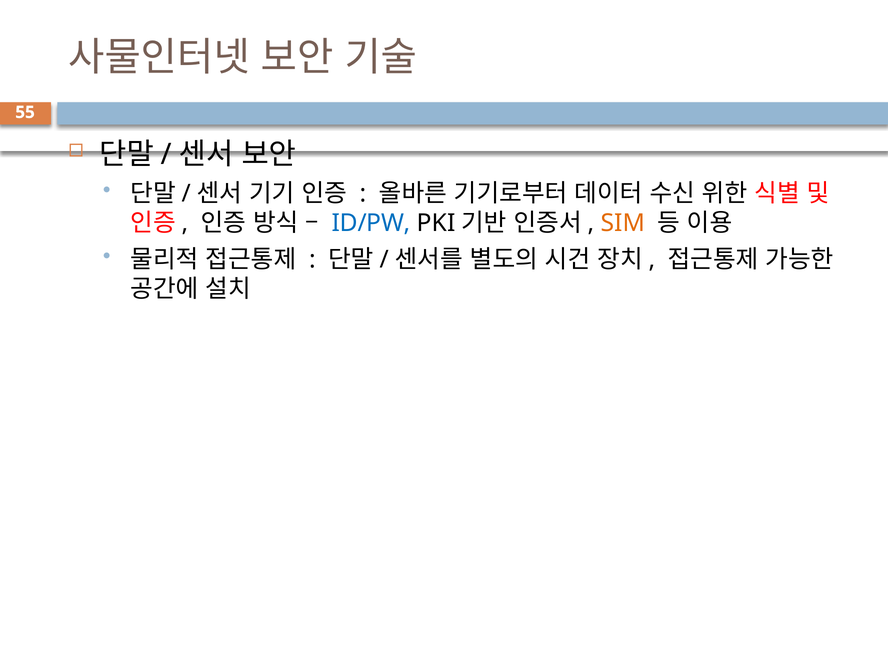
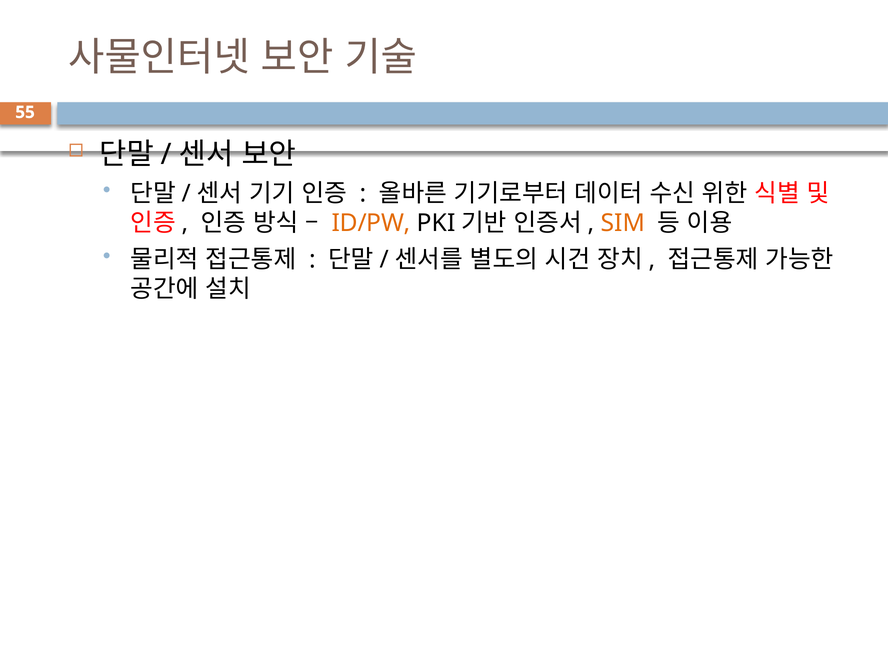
ID/PW colour: blue -> orange (371, 223)
